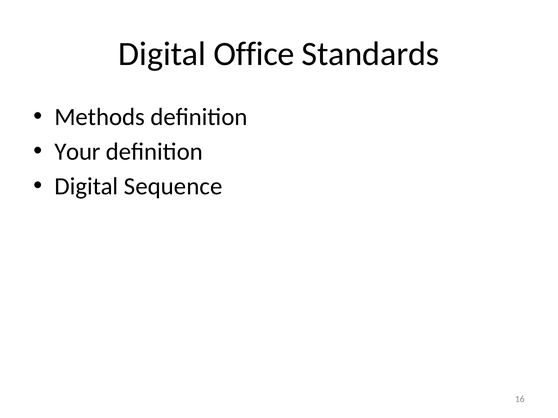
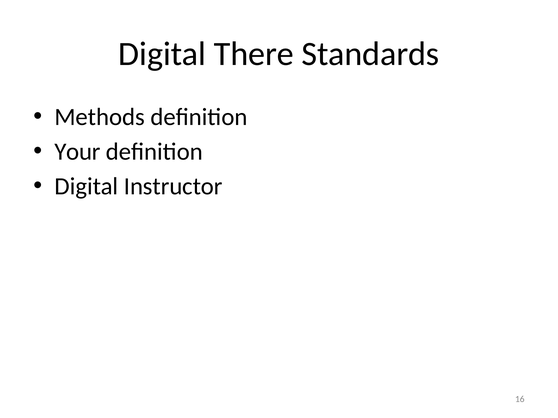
Office: Office -> There (254, 54)
Sequence: Sequence -> Instructor (173, 187)
